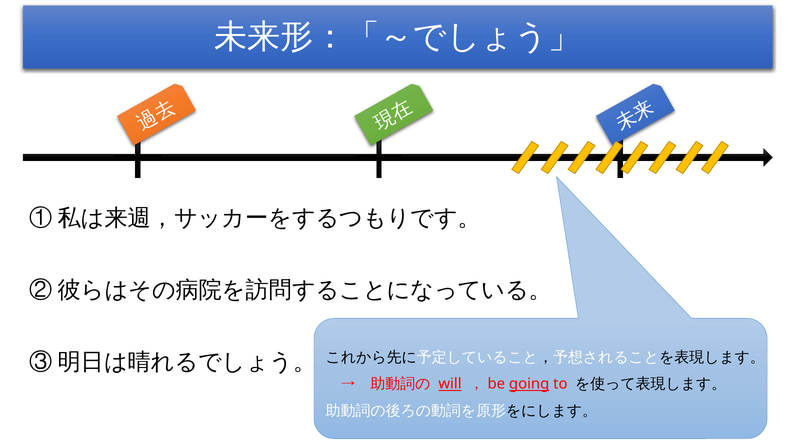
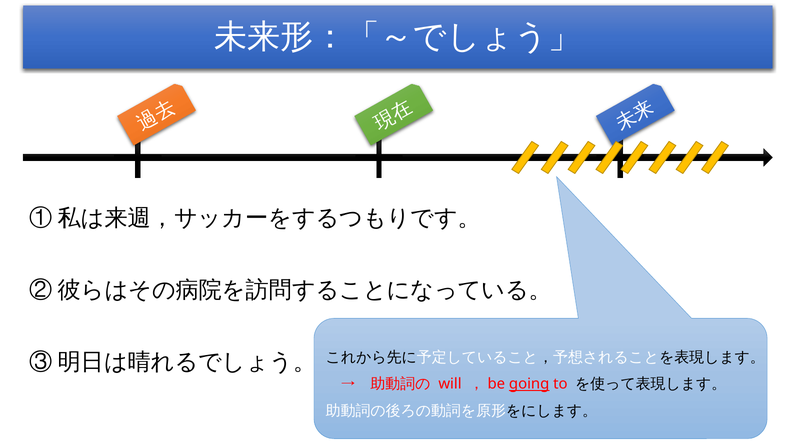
will underline: present -> none (450, 384)
